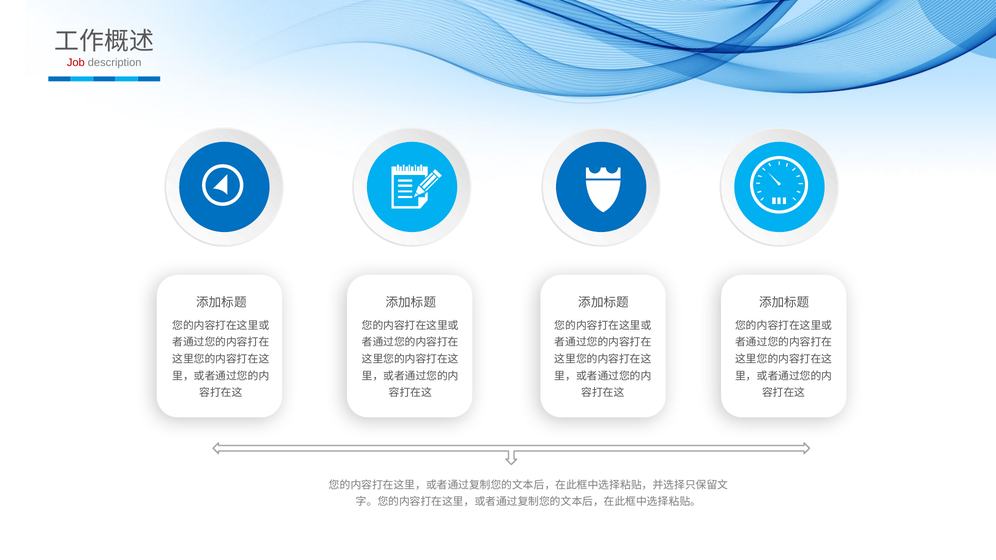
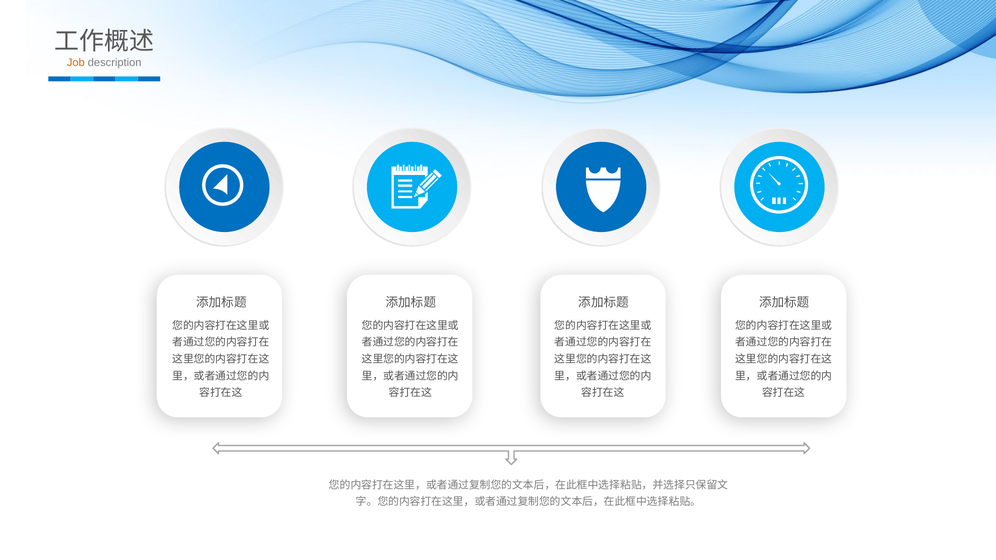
Job colour: red -> orange (76, 63)
